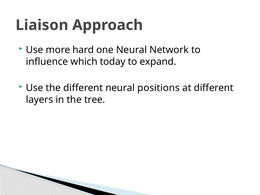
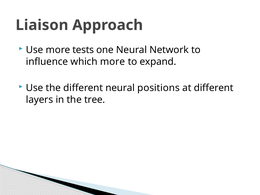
hard: hard -> tests (83, 50)
which today: today -> more (113, 62)
